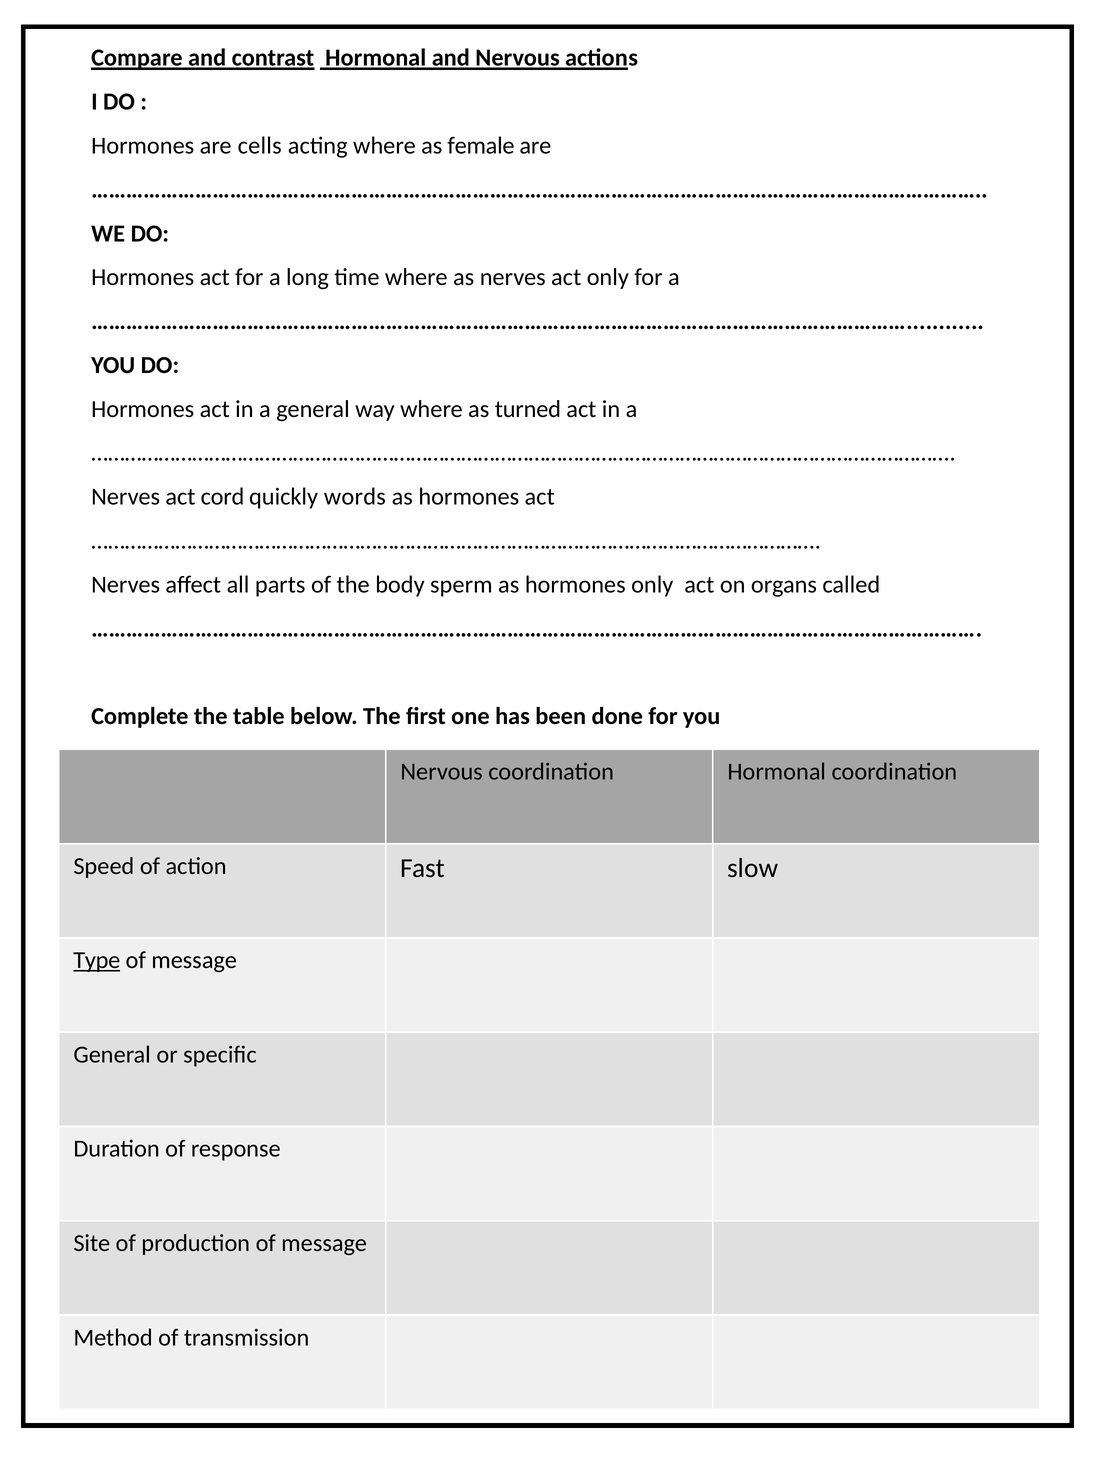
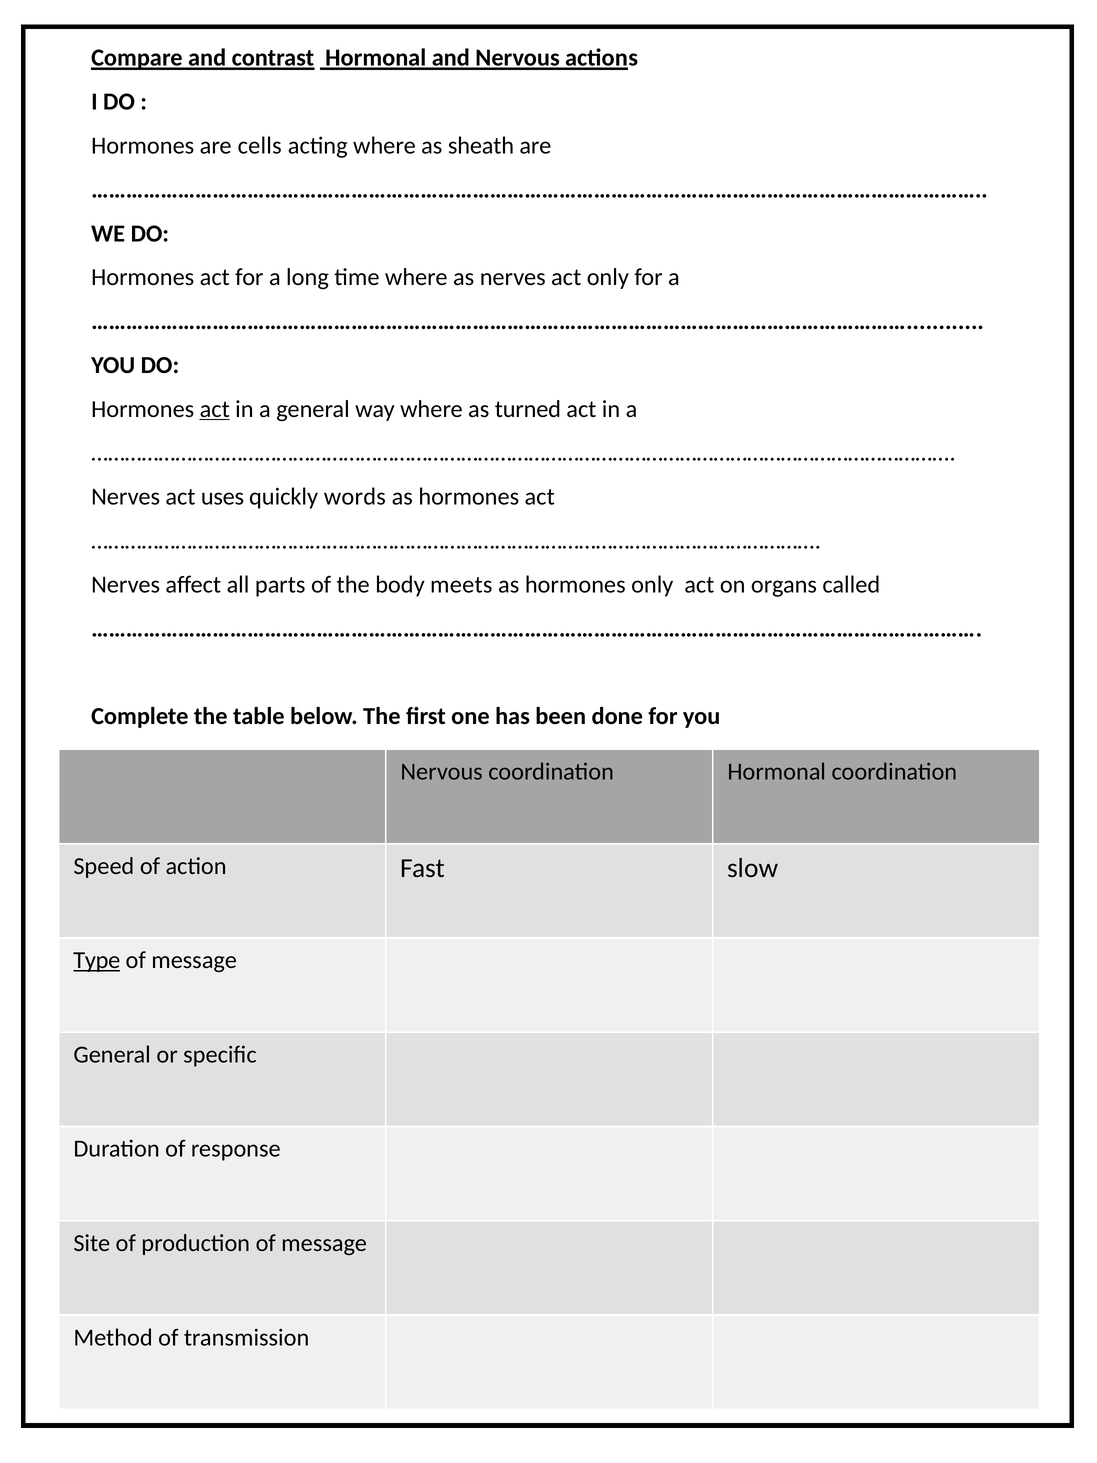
female: female -> sheath (481, 146)
act underline: none -> present (215, 409)
cord: cord -> uses (223, 497)
sperm: sperm -> meets (461, 584)
